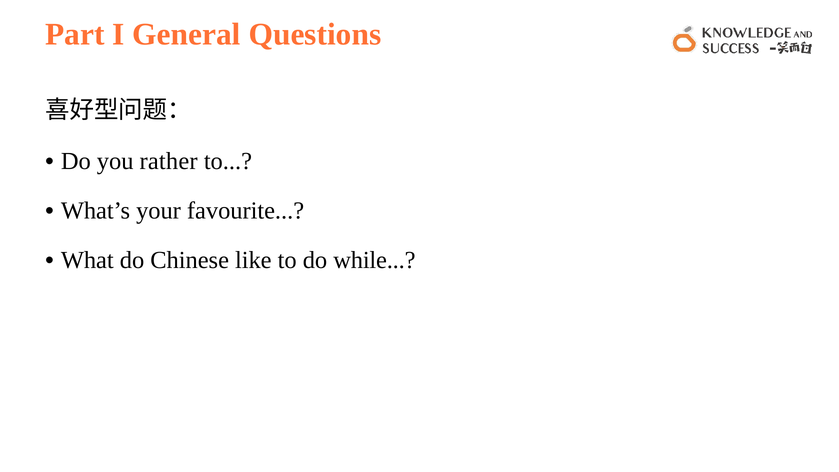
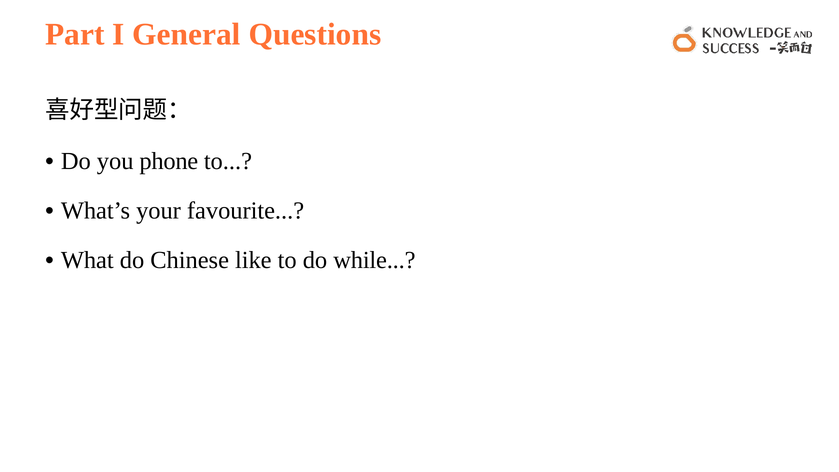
rather: rather -> phone (169, 161)
